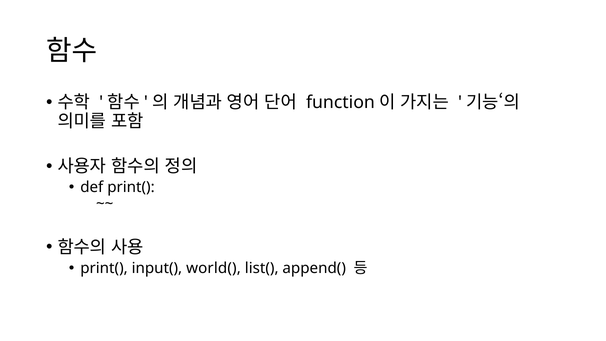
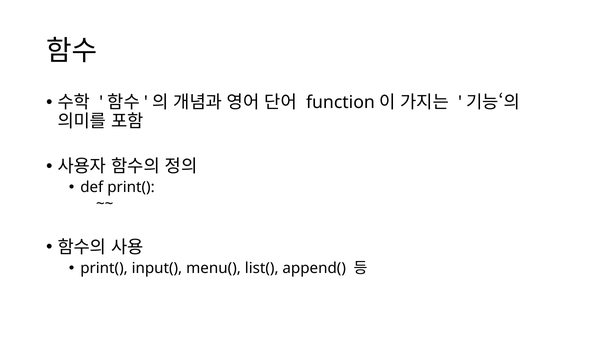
world(: world( -> menu( (214, 268)
